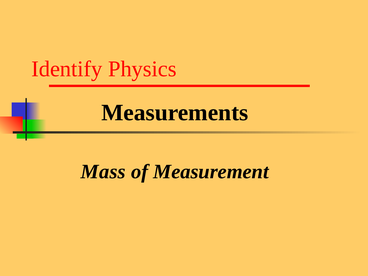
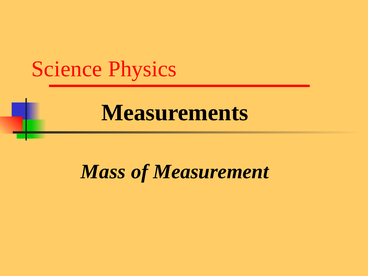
Identify: Identify -> Science (67, 69)
